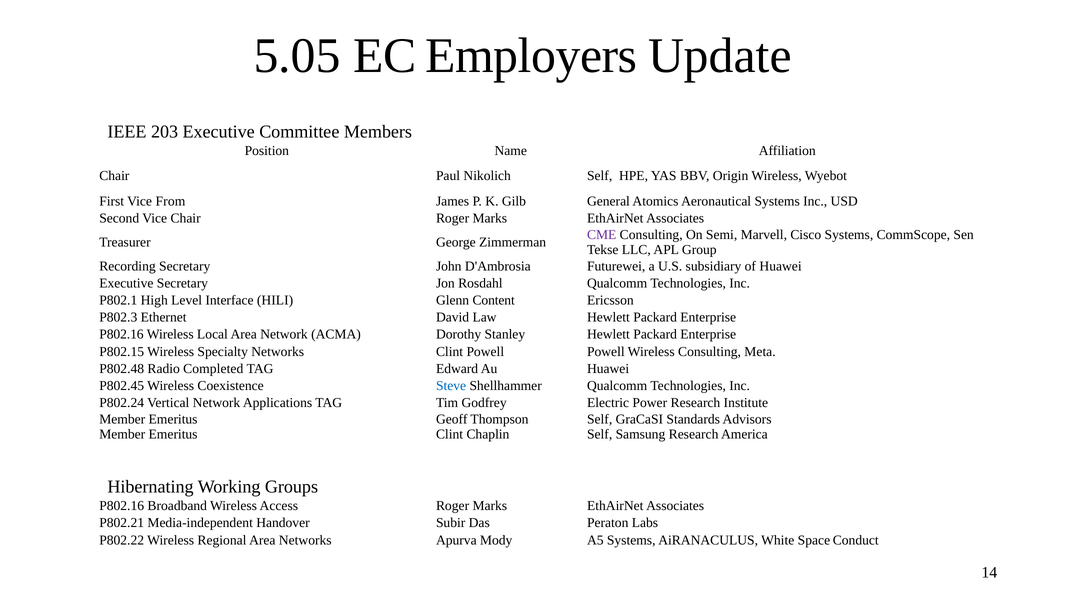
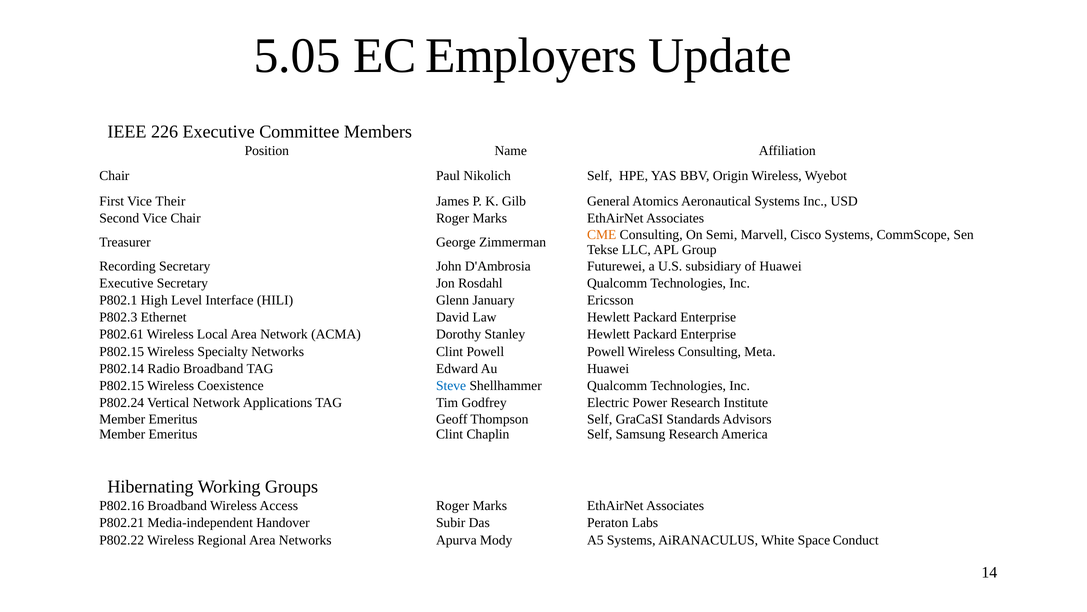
203: 203 -> 226 (165, 132)
From: From -> Their (170, 201)
CME colour: purple -> orange (602, 234)
Content: Content -> January (494, 300)
P802.16: P802.16 -> P802.61 (121, 334)
P802.48: P802.48 -> P802.14 (122, 368)
Radio Completed: Completed -> Broadband (213, 368)
P802.45: P802.45 -> P802.15 (122, 385)
